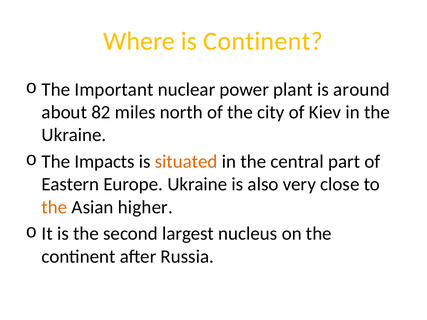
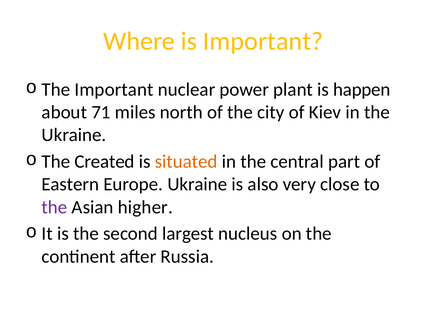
is Continent: Continent -> Important (263, 41)
around: around -> happen (362, 90)
82: 82 -> 71 (101, 112)
Impacts: Impacts -> Created (105, 162)
the colour: orange -> purple (55, 207)
